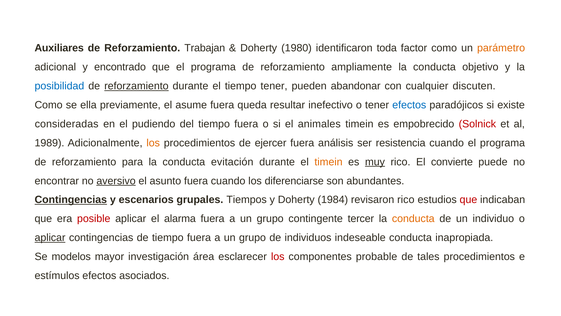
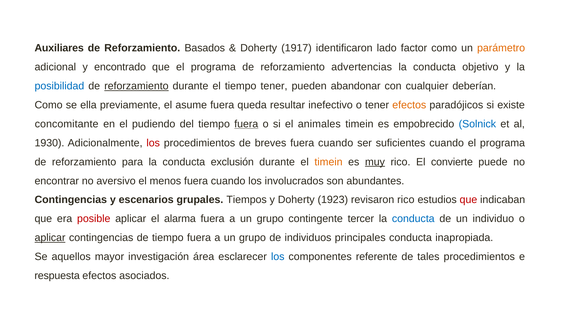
Trabajan: Trabajan -> Basados (205, 48)
1980: 1980 -> 1917 (297, 48)
toda: toda -> lado (387, 48)
ampliamente: ampliamente -> advertencias (362, 67)
discuten: discuten -> deberían (474, 86)
efectos colour: blue -> orange (409, 105)
consideradas: consideradas -> concomitante (67, 124)
fuera underline: none -> present (246, 124)
Solnick colour: red -> blue (477, 124)
1989: 1989 -> 1930 (49, 143)
los colour: orange -> red (153, 143)
ejercer: ejercer -> breves (271, 143)
análisis: análisis -> cuando (336, 143)
resistencia: resistencia -> suficientes (401, 143)
evitación: evitación -> exclusión (232, 162)
aversivo underline: present -> none (116, 181)
asunto: asunto -> menos (165, 181)
diferenciarse: diferenciarse -> involucrados (294, 181)
Contingencias underline: present -> none (71, 200)
1984: 1984 -> 1923 (333, 200)
conducta colour: orange -> blue (413, 218)
indeseable: indeseable -> principales (360, 237)
modelos: modelos -> aquellos (71, 256)
los colour: red -> blue (278, 256)
probable: probable -> referente (377, 256)
estímulos: estímulos -> respuesta (57, 275)
